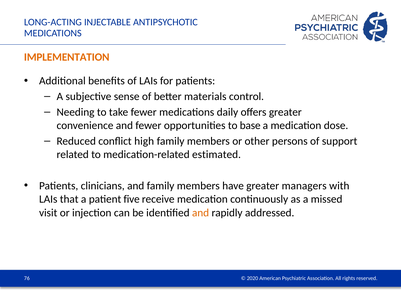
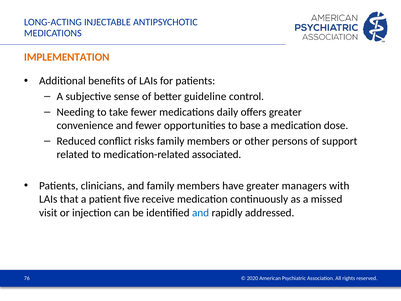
materials: materials -> guideline (205, 97)
high: high -> risks (144, 141)
estimated: estimated -> associated (217, 155)
and colour: orange -> blue (201, 213)
